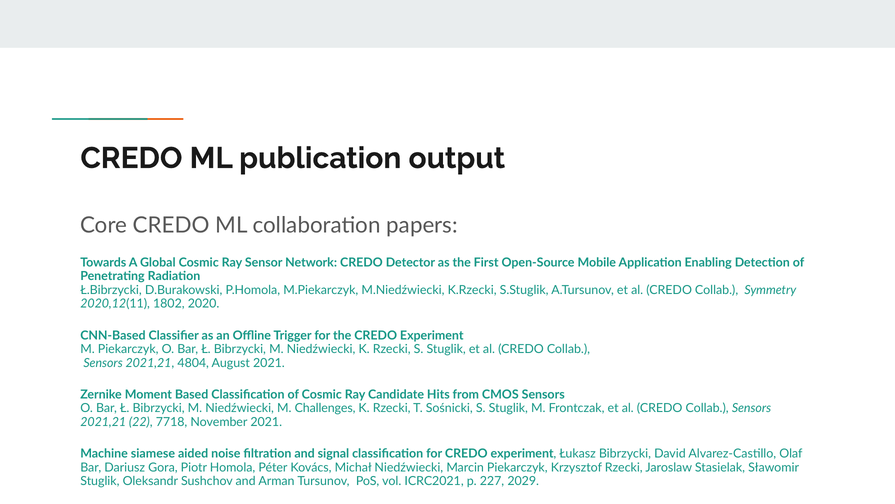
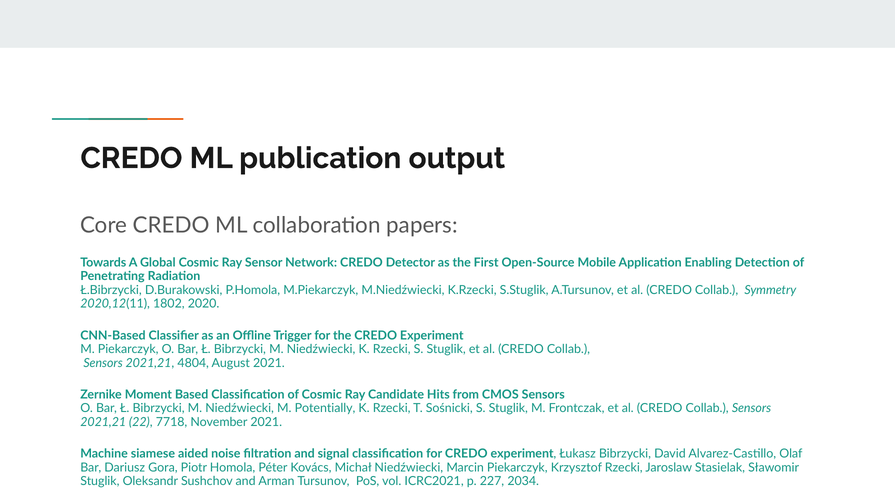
Challenges: Challenges -> Potentially (325, 408)
2029: 2029 -> 2034 (523, 481)
